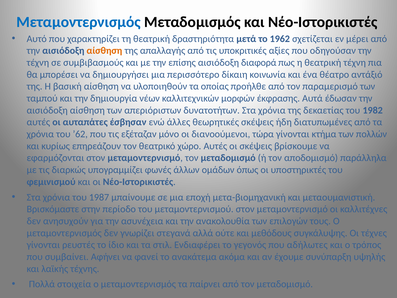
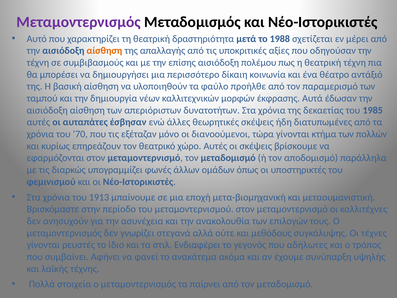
Μεταμοντερνισμός colour: blue -> purple (79, 22)
1962: 1962 -> 1988 (280, 39)
διαφορά: διαφορά -> πολέμου (259, 63)
οποίας: οποίας -> φαύλο (215, 86)
1982: 1982 -> 1985 (373, 110)
’62: ’62 -> ’70 (80, 134)
1987: 1987 -> 1913 (99, 197)
